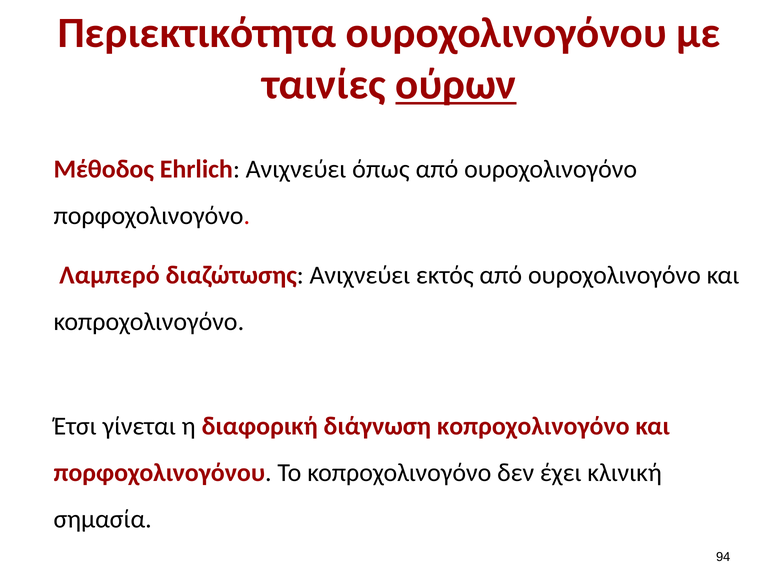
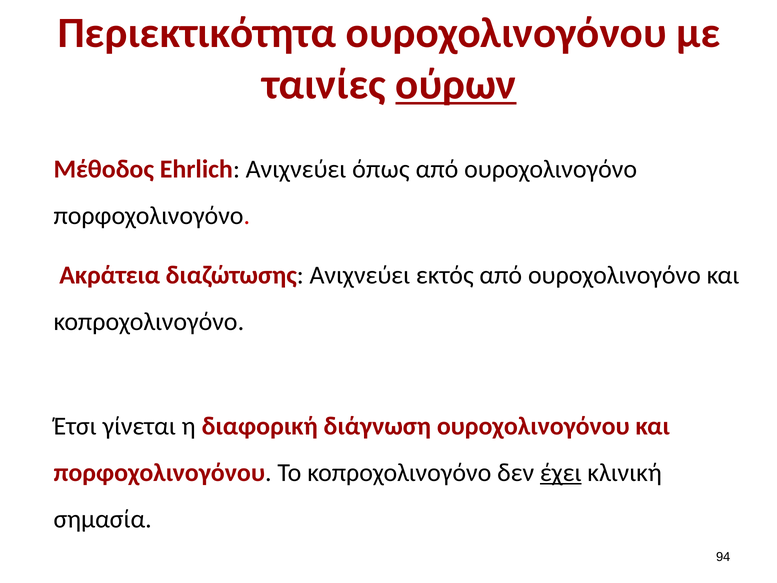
Λαμπερό: Λαμπερό -> Ακράτεια (110, 275)
διάγνωση κοπροχολινογόνο: κοπροχολινογόνο -> oυροχολινογόνου (533, 426)
έχει underline: none -> present (561, 473)
